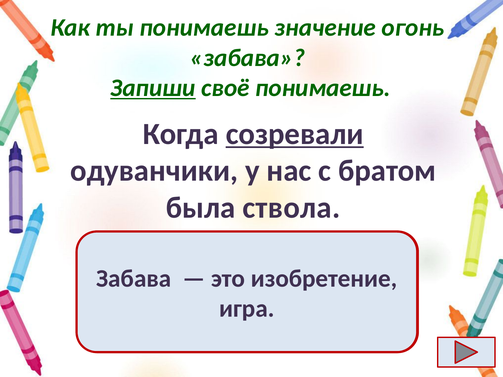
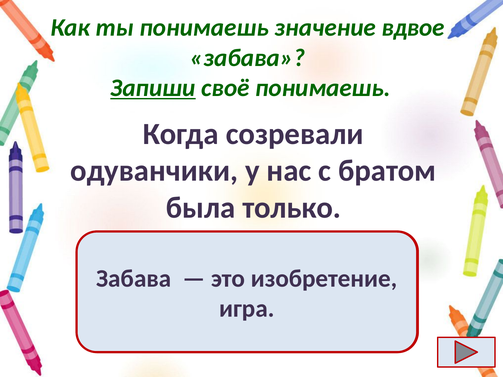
огонь: огонь -> вдвое (413, 28)
созревали underline: present -> none (295, 134)
ствола: ствола -> только (292, 208)
